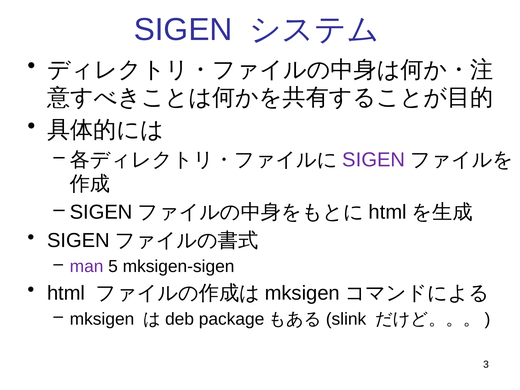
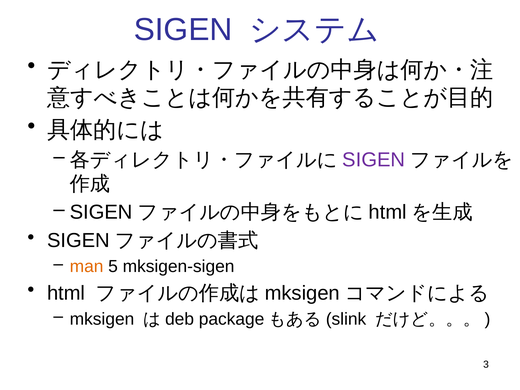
man colour: purple -> orange (87, 266)
